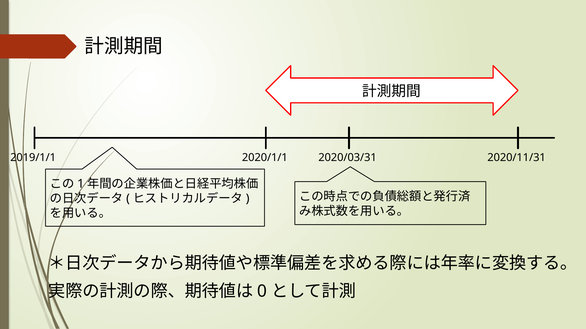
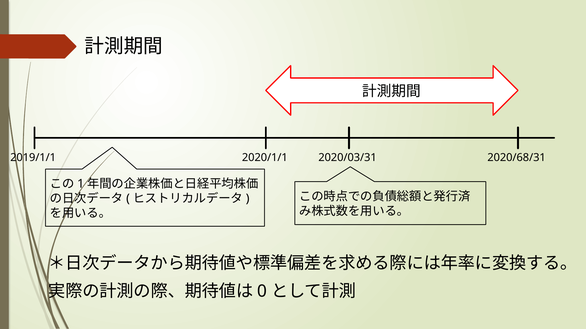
2020/11/31: 2020/11/31 -> 2020/68/31 (517, 158)
